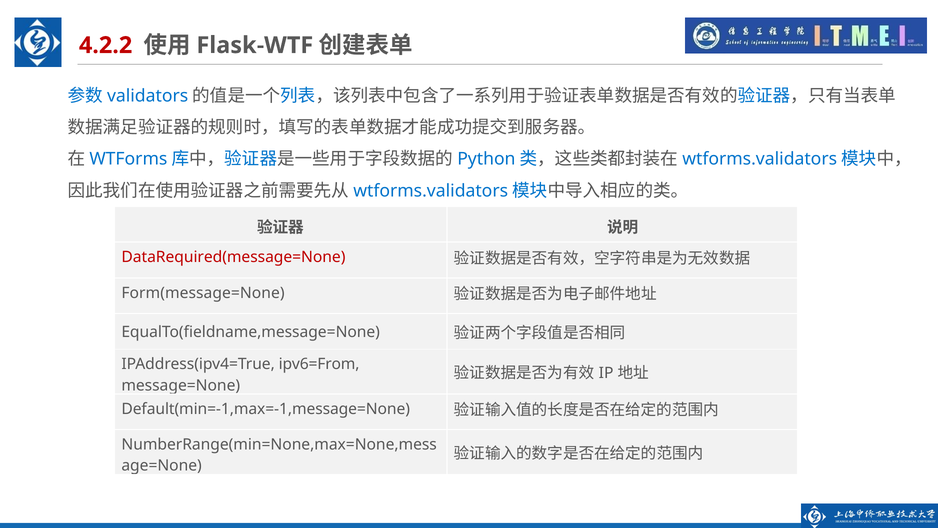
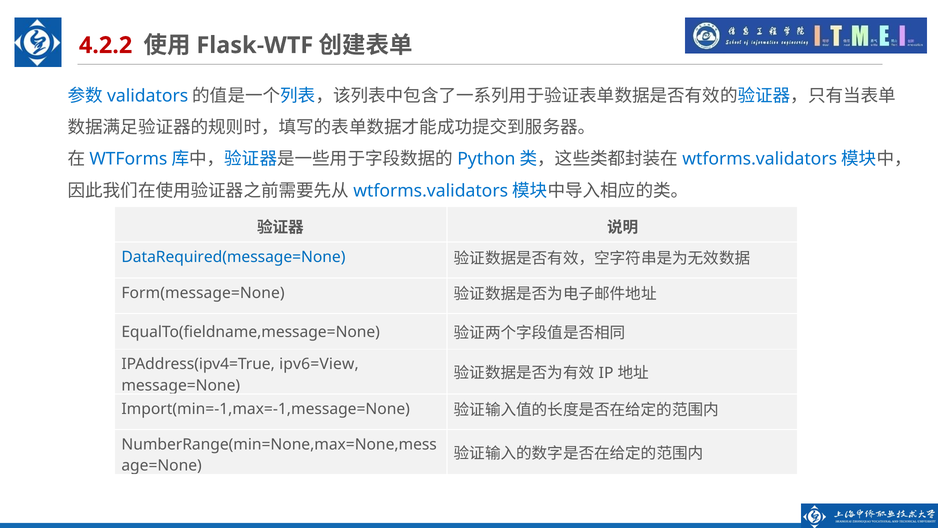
DataRequired(message=None colour: red -> blue (233, 257)
ipv6=From: ipv6=From -> ipv6=View (319, 364)
Default(min=-1,max=-1,message=None: Default(min=-1,max=-1,message=None -> Import(min=-1,max=-1,message=None (266, 409)
